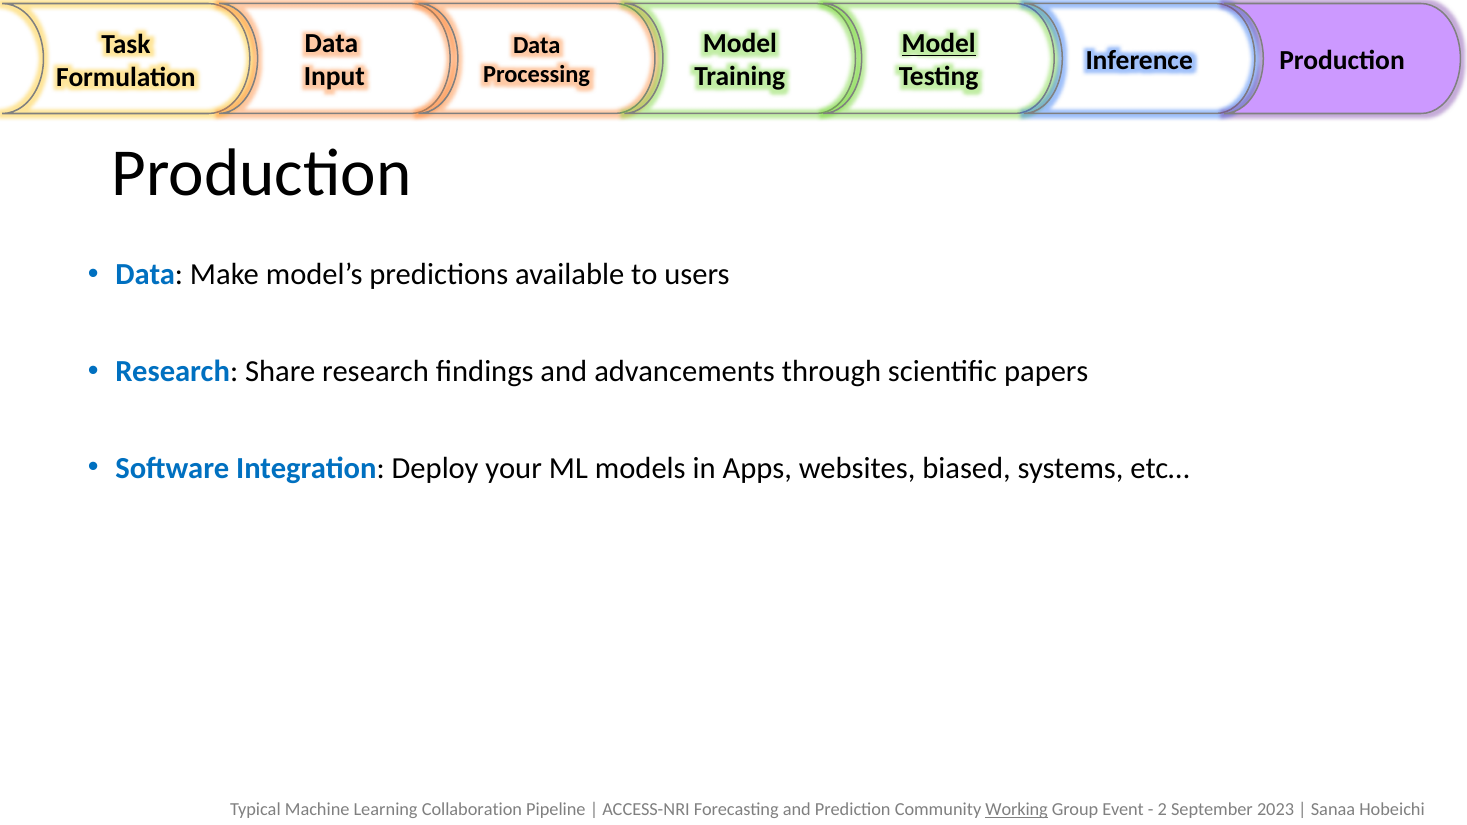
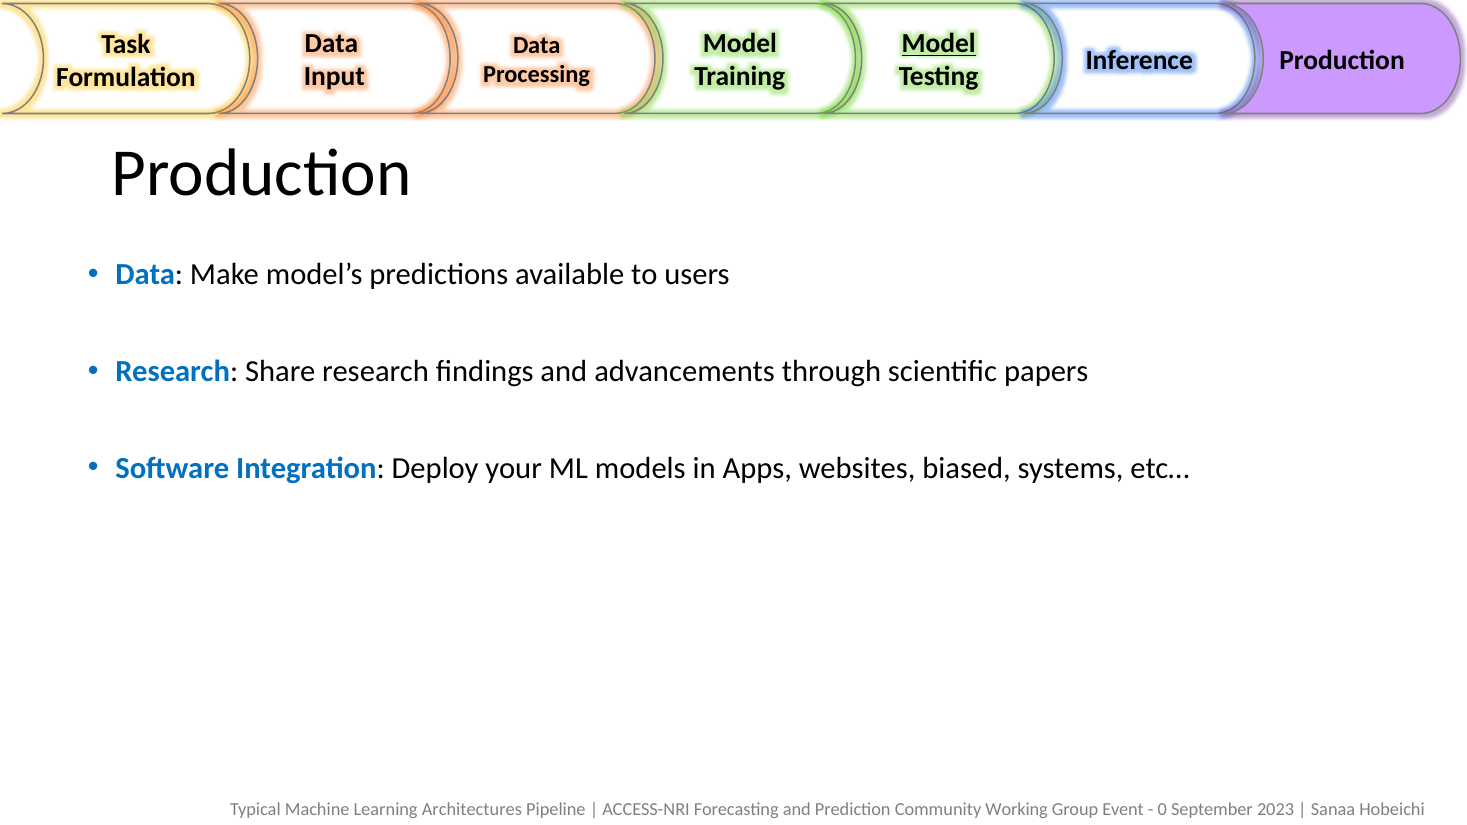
Collaboration: Collaboration -> Architectures (472, 810)
Working underline: present -> none (1017, 810)
2: 2 -> 0 (1162, 810)
